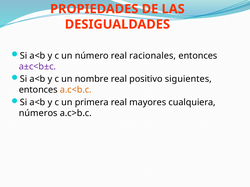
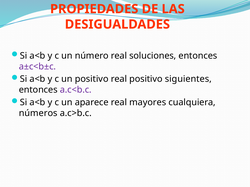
racionales: racionales -> soluciones (153, 56)
un nombre: nombre -> positivo (92, 79)
a.c<b.c colour: orange -> purple (76, 90)
primera: primera -> aparece (92, 103)
